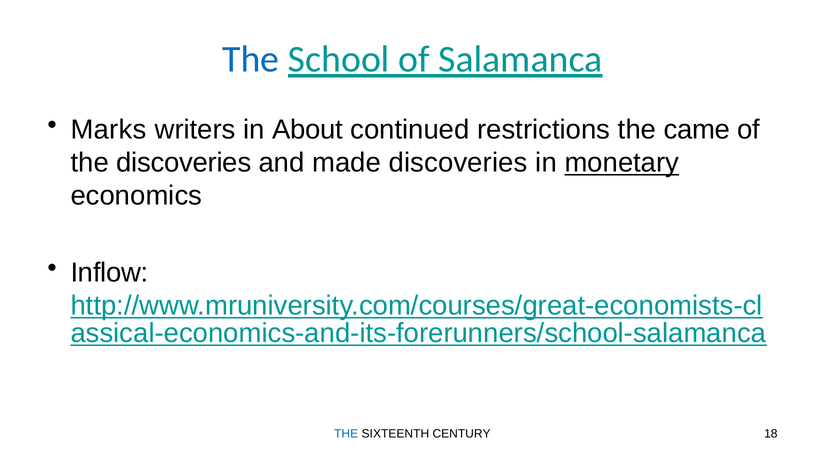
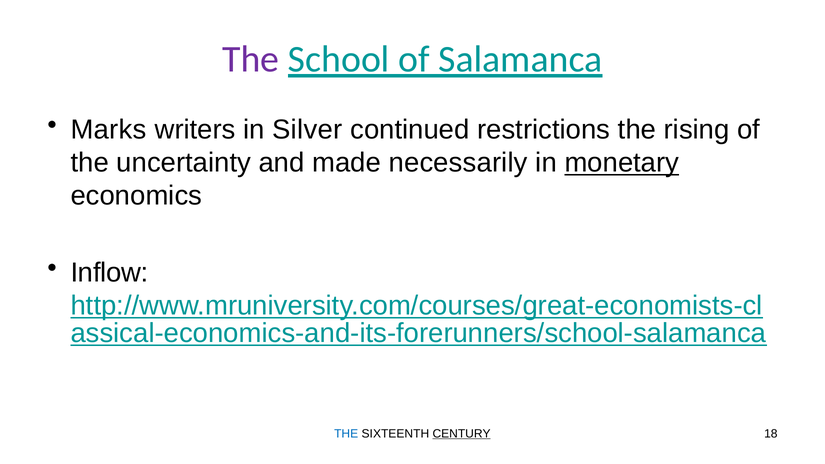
The colour: blue -> purple (251, 59)
About: About -> Silver (307, 130)
came: came -> rising (697, 130)
the discoveries: discoveries -> uncertainty (184, 163)
made discoveries: discoveries -> necessarily (458, 163)
CENTURY underline: none -> present (462, 434)
